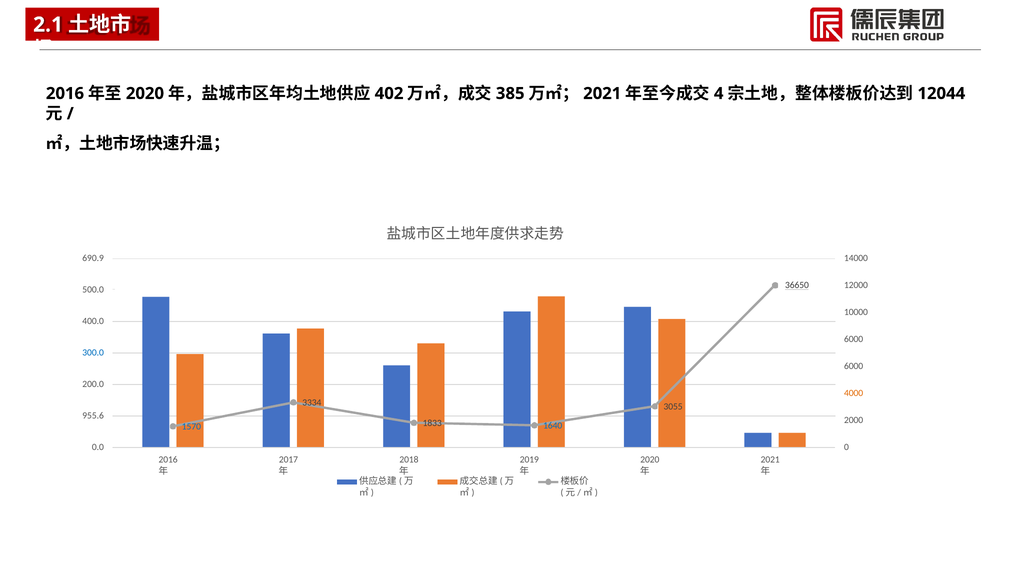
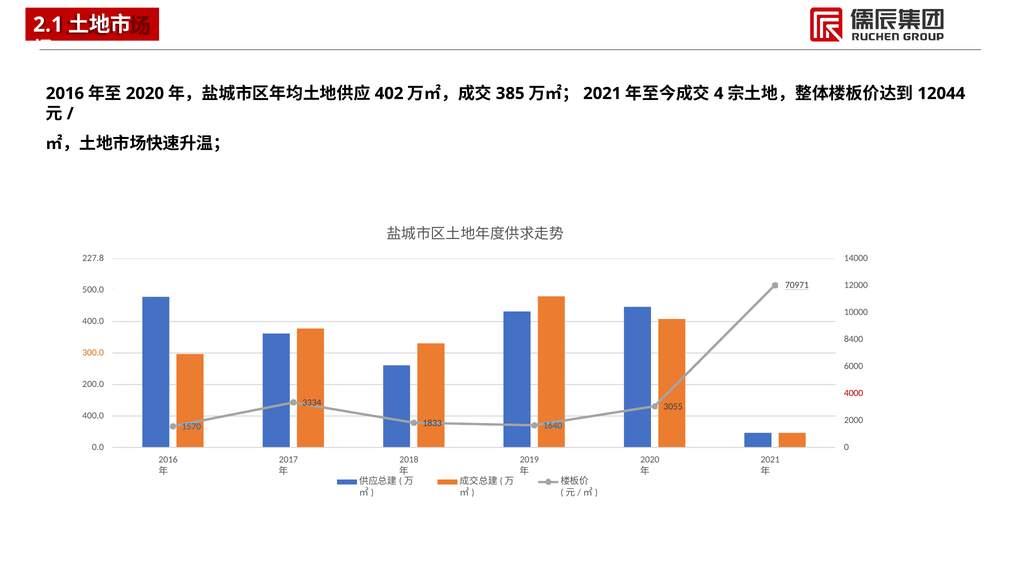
690.9: 690.9 -> 227.8 (93, 258)
36650: 36650 -> 70971 (797, 285)
6000: 6000 -> 8400 (854, 339)
300.0 colour: blue -> orange (93, 353)
4000 colour: orange -> red (854, 393)
955.6: 955.6 -> 400.0 (93, 416)
